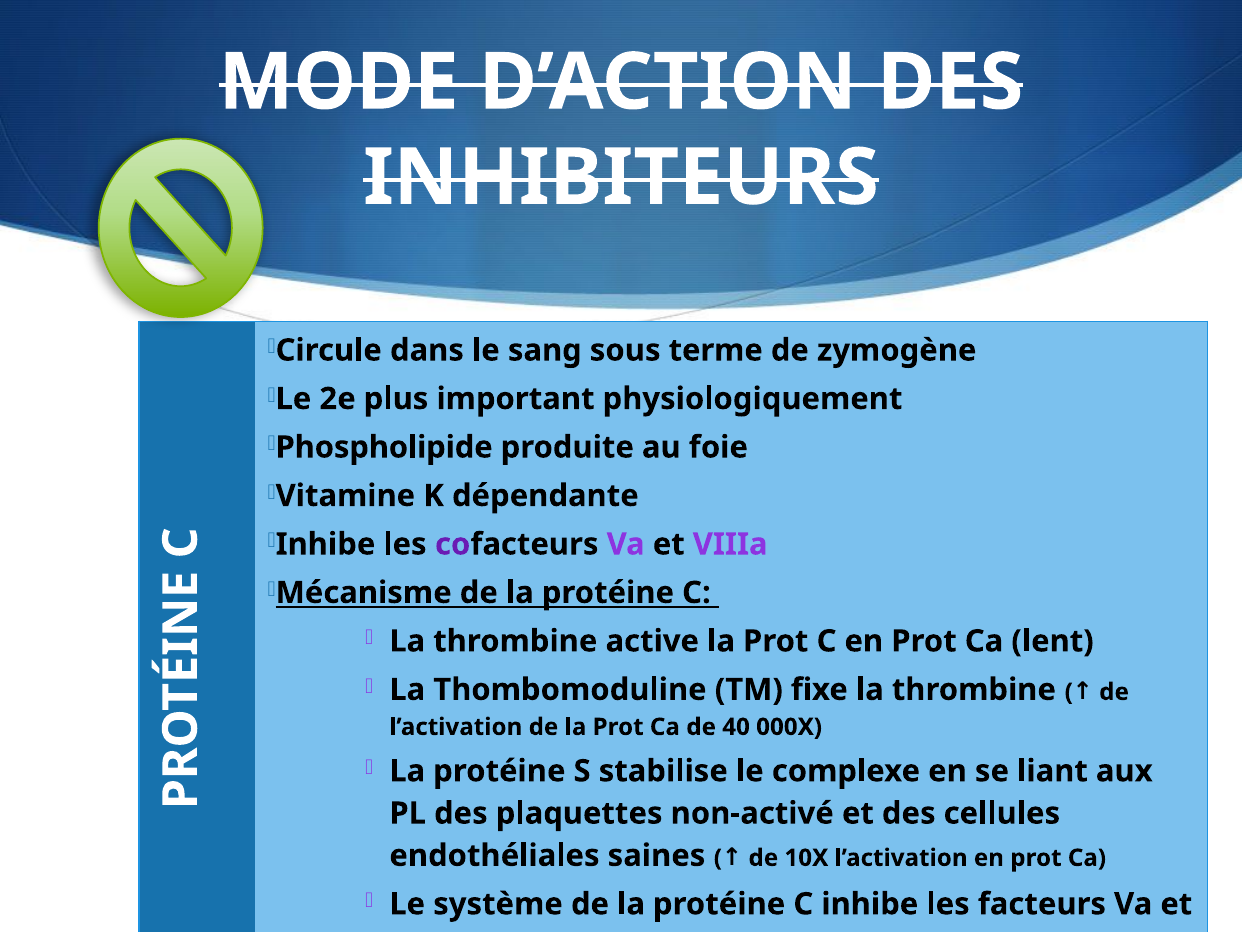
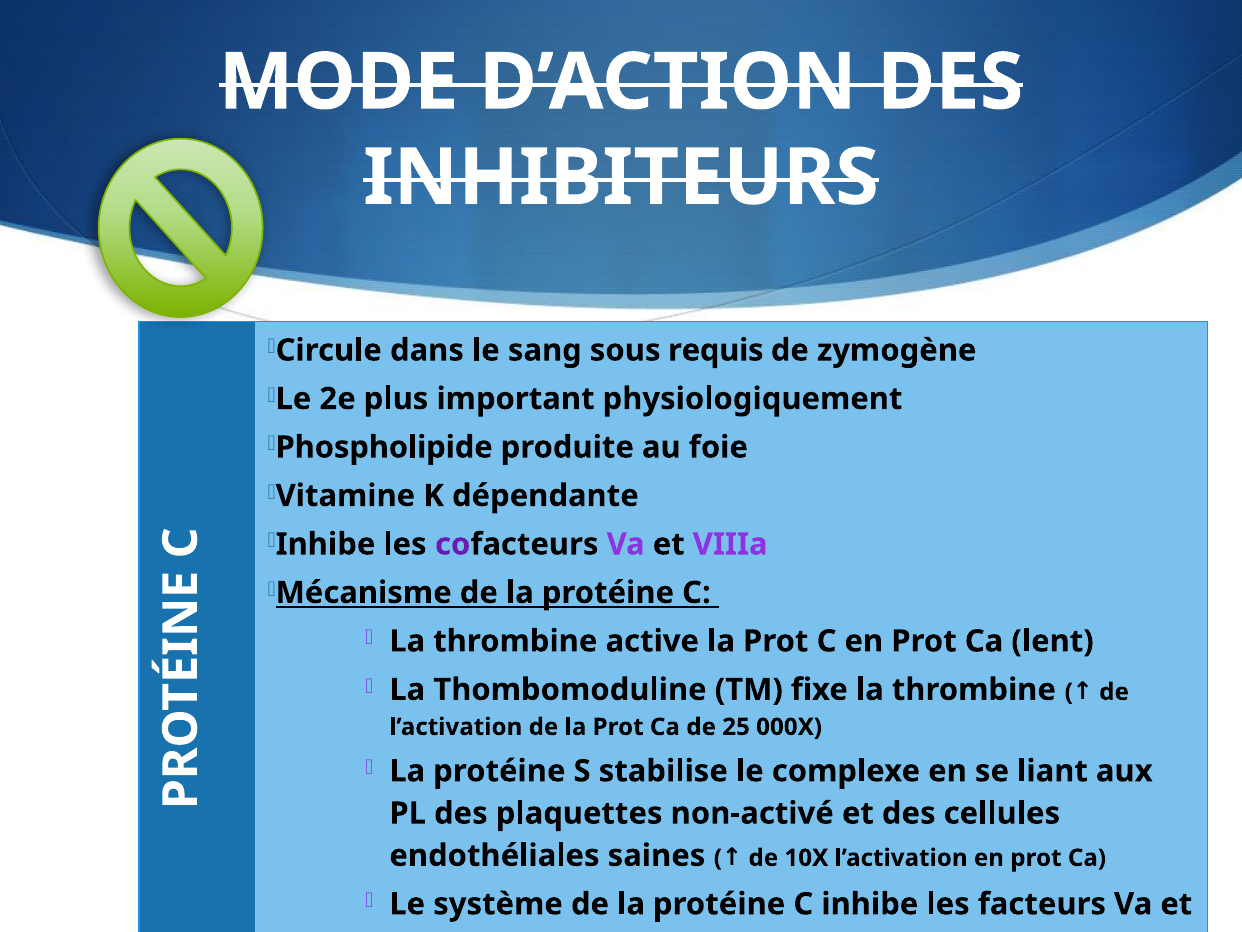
terme: terme -> requis (716, 350)
40: 40 -> 25 (736, 727)
